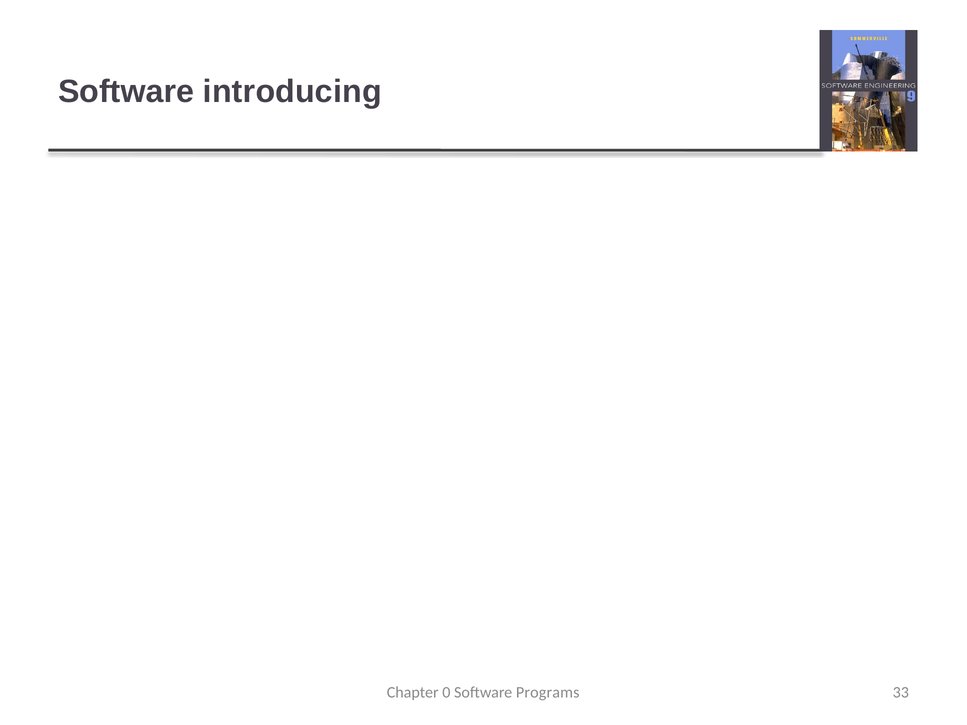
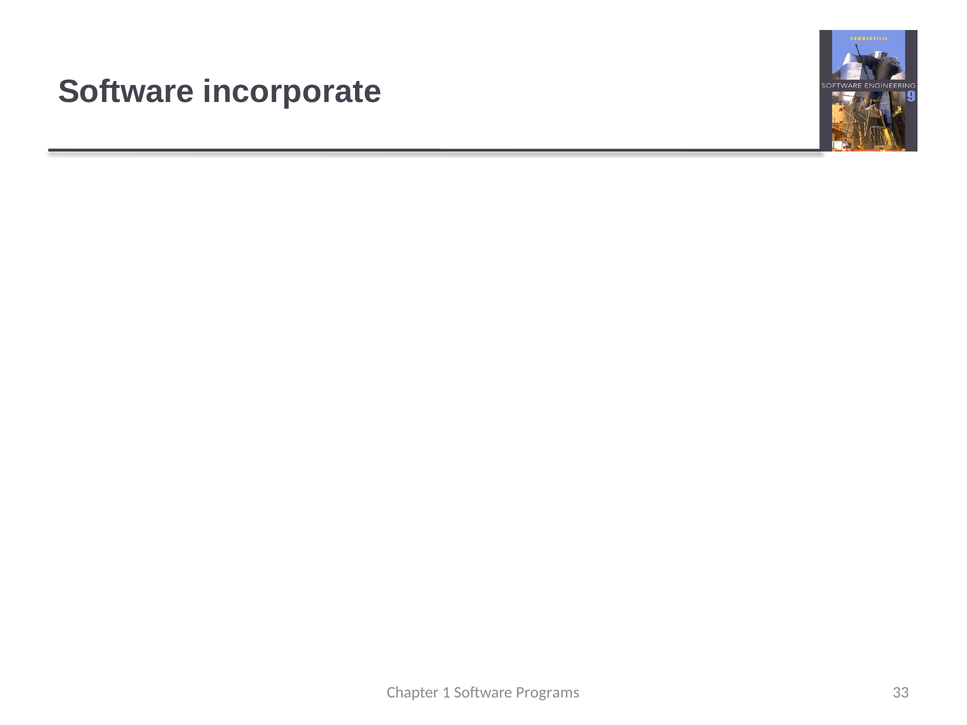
introducing: introducing -> incorporate (292, 92)
0: 0 -> 1 (446, 693)
